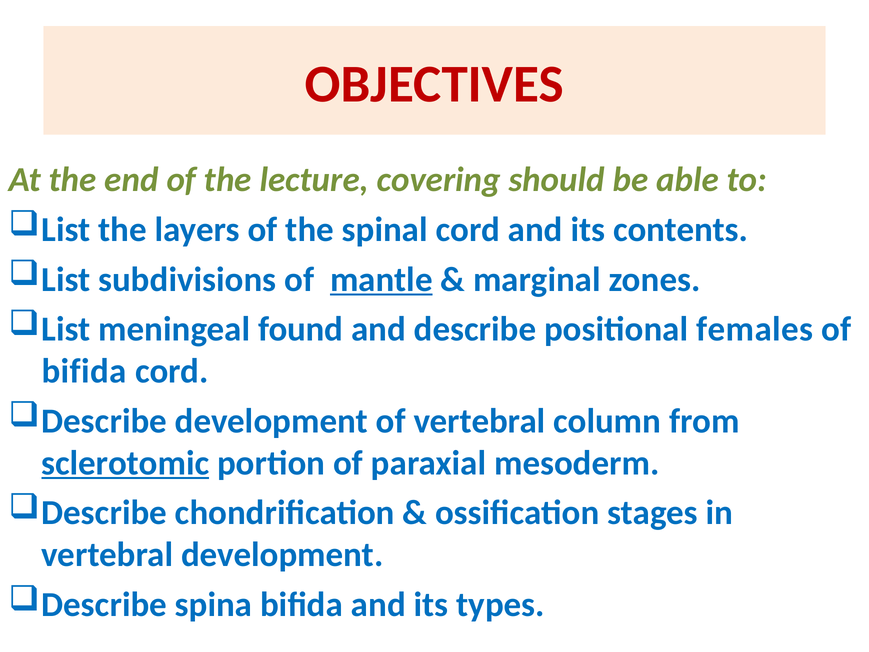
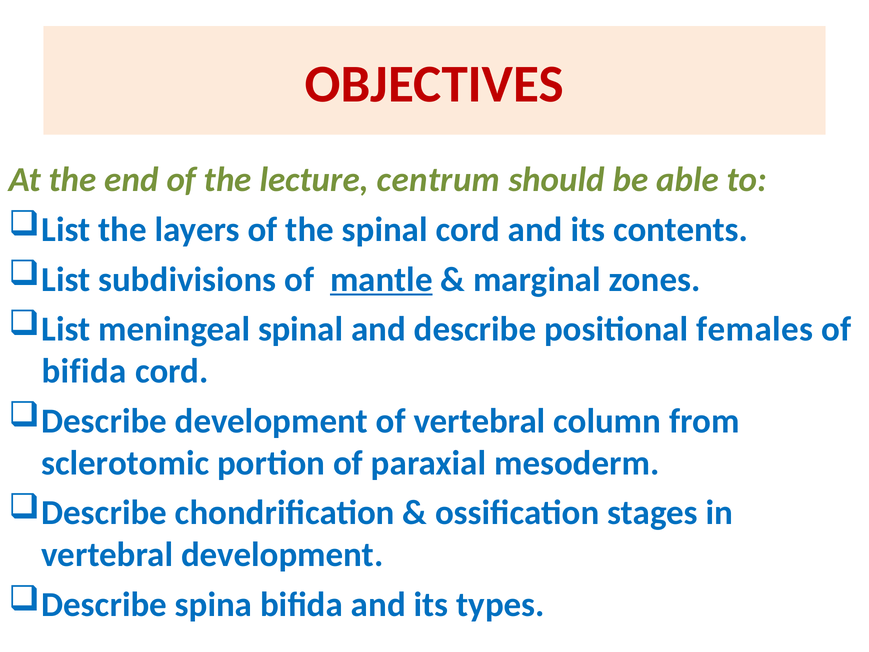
covering: covering -> centrum (439, 180)
meningeal found: found -> spinal (301, 329)
sclerotomic underline: present -> none (125, 463)
